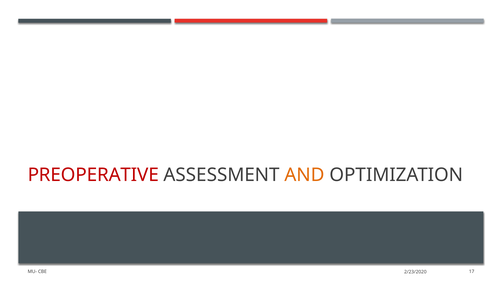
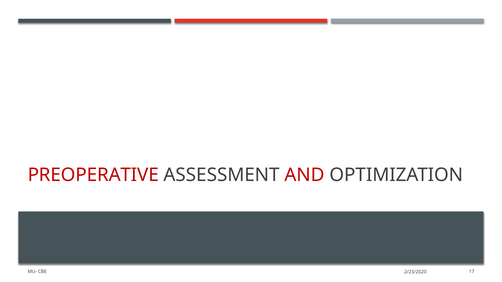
AND colour: orange -> red (305, 175)
